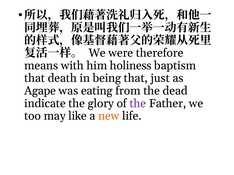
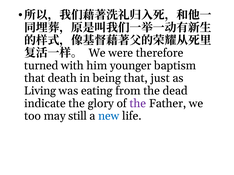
means: means -> turned (41, 66)
holiness: holiness -> younger (131, 66)
Agape: Agape -> Living (40, 91)
like: like -> still (78, 116)
new colour: orange -> blue (109, 116)
